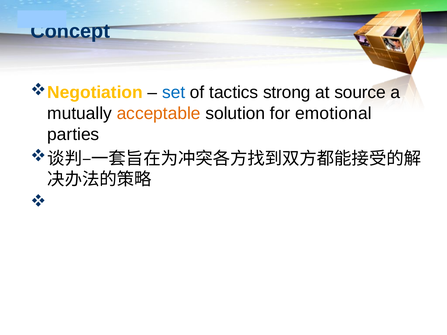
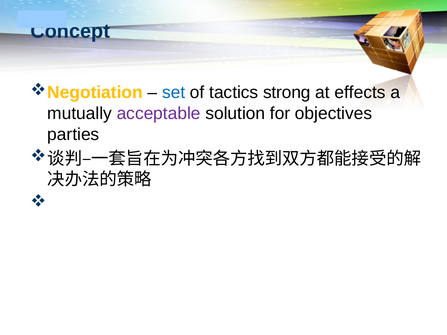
source: source -> effects (360, 93)
acceptable colour: orange -> purple (159, 114)
emotional: emotional -> objectives (334, 114)
